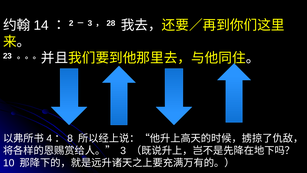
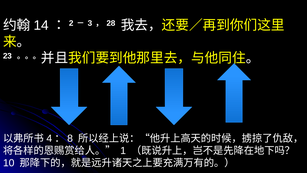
3: 3 -> 1 (123, 150)
